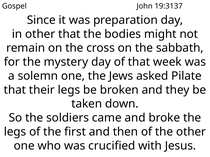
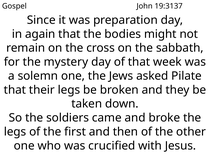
in other: other -> again (40, 34)
